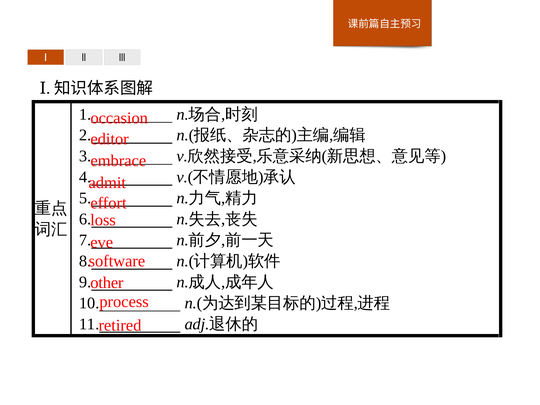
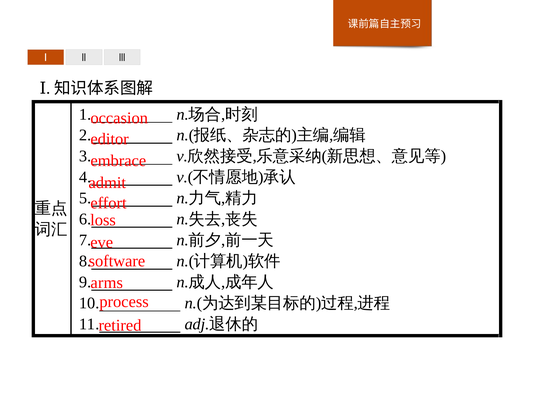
other: other -> arms (107, 283)
